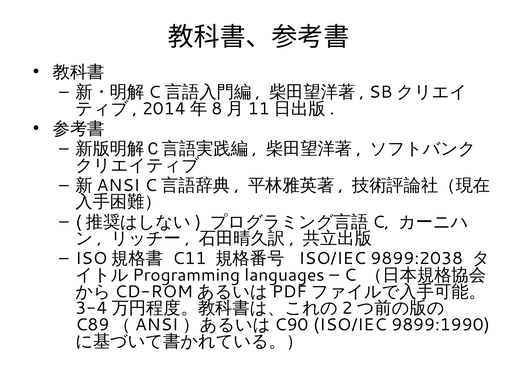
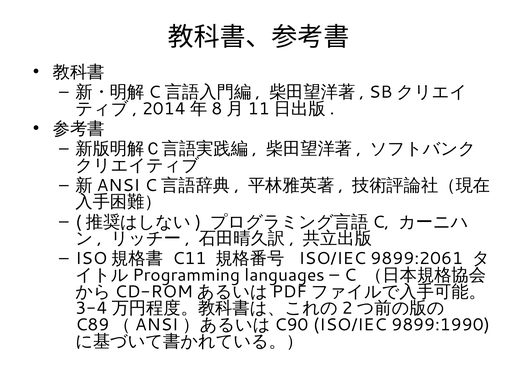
9899:2038: 9899:2038 -> 9899:2061 (417, 259)
